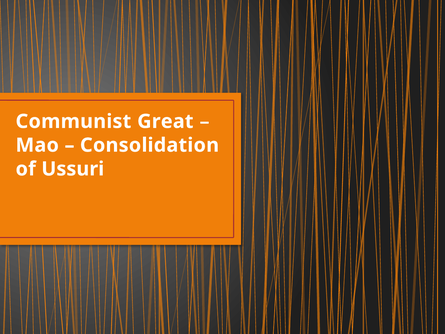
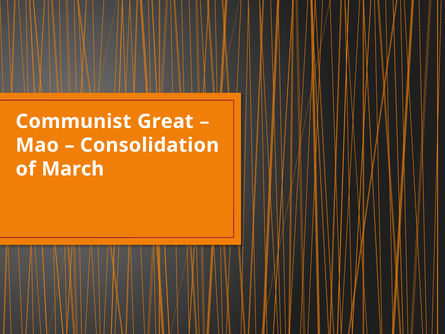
Ussuri: Ussuri -> March (73, 169)
